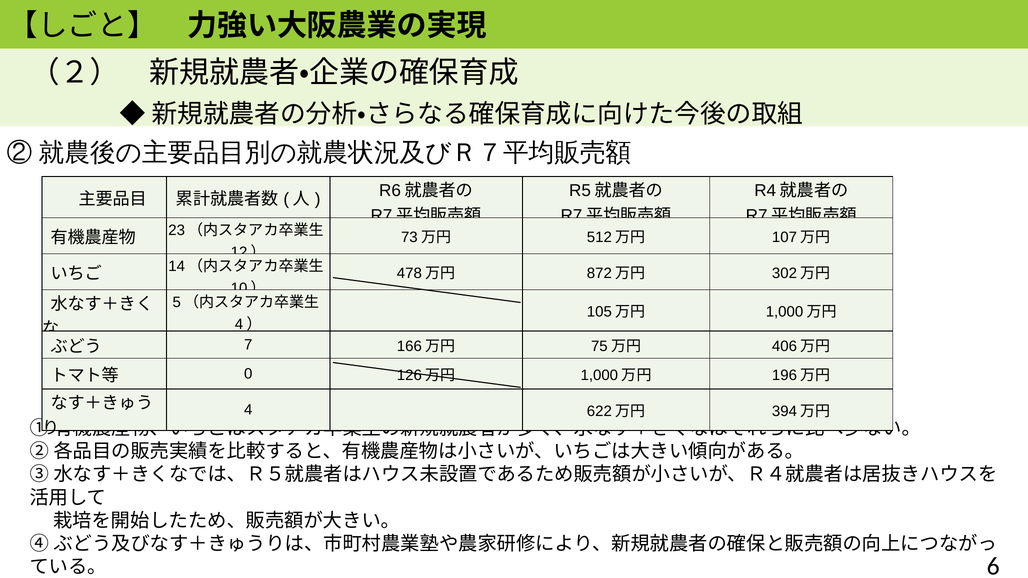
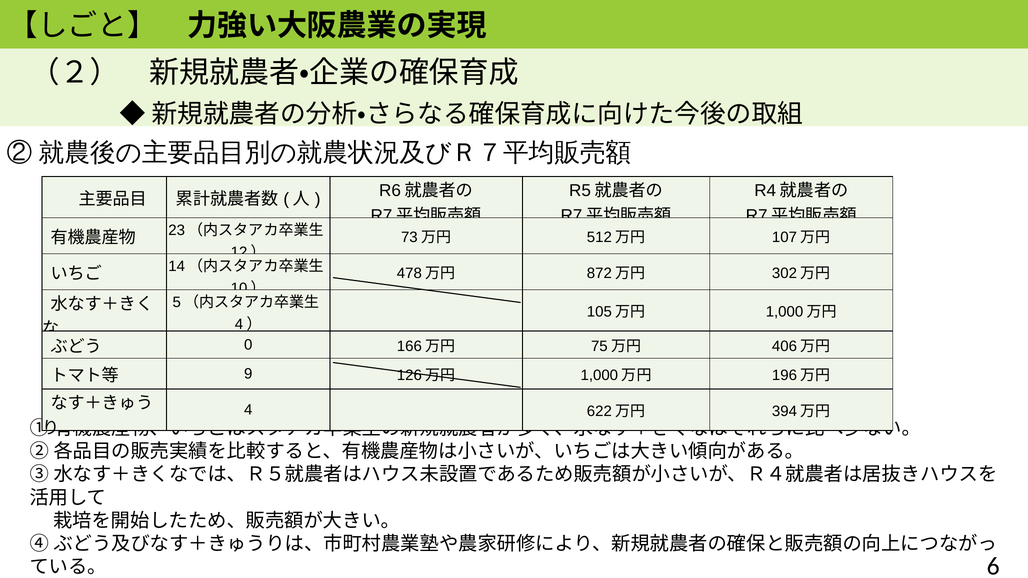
7: 7 -> 0 (248, 345)
0: 0 -> 9 (248, 374)
